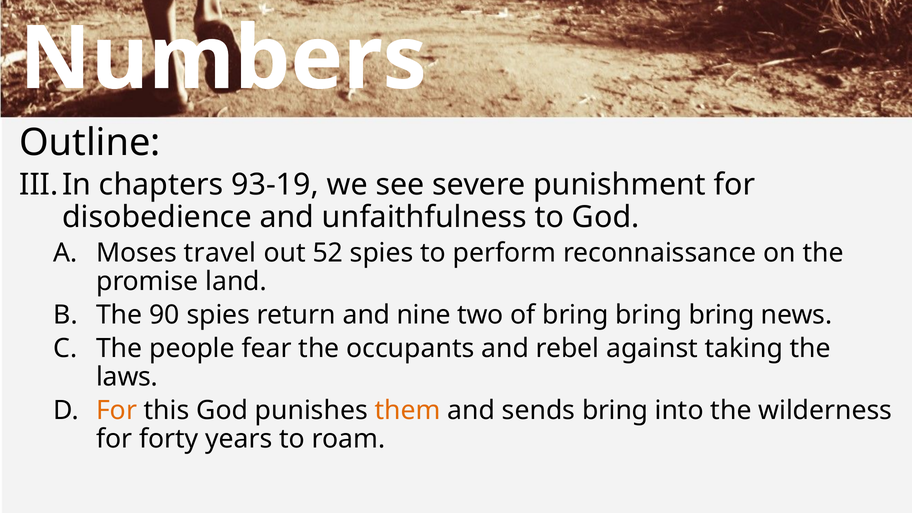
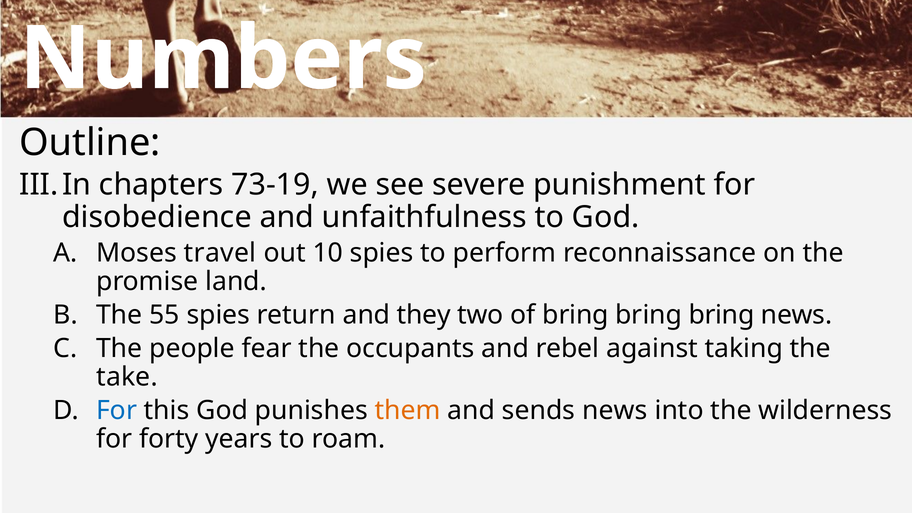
93-19: 93-19 -> 73-19 (275, 184)
52: 52 -> 10 (328, 253)
90: 90 -> 55 (164, 315)
nine: nine -> they (424, 315)
laws: laws -> take (127, 377)
For colour: orange -> blue (117, 410)
sends bring: bring -> news (615, 410)
